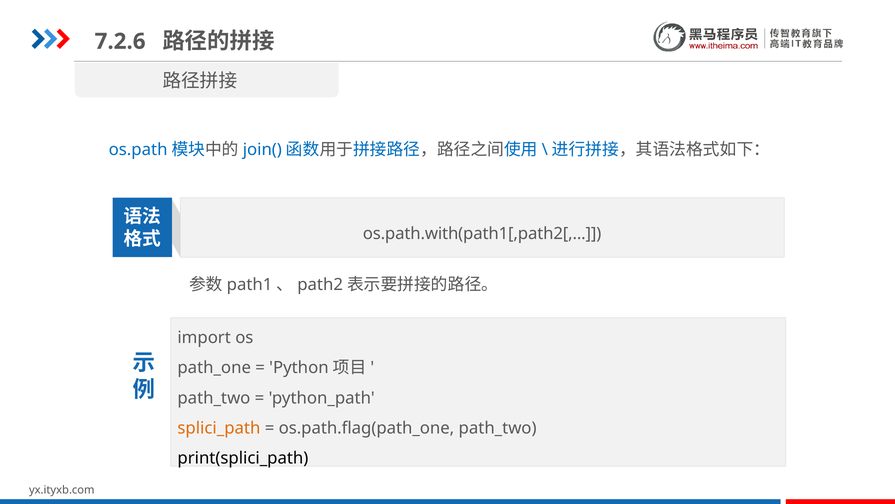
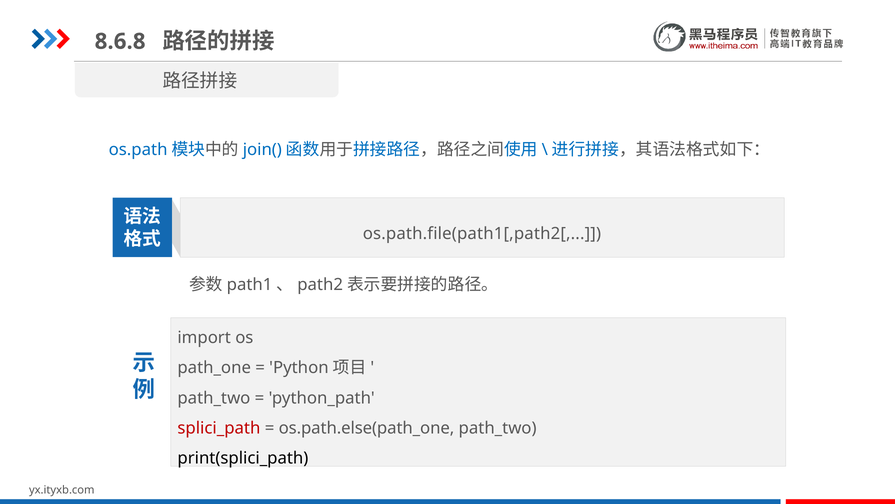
7.2.6: 7.2.6 -> 8.6.8 (120, 41)
os.path.with(path1[,path2[: os.path.with(path1[,path2[ -> os.path.file(path1[,path2[ (482, 233)
splici_path colour: orange -> red (219, 428)
os.path.flag(path_one: os.path.flag(path_one -> os.path.else(path_one (366, 428)
